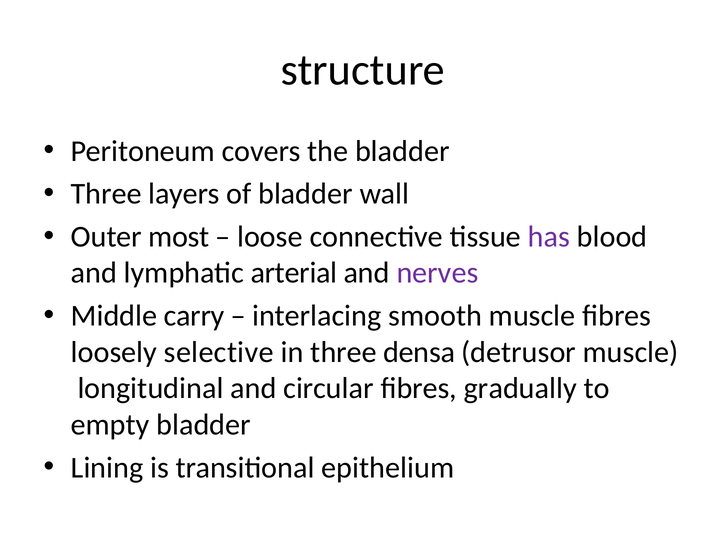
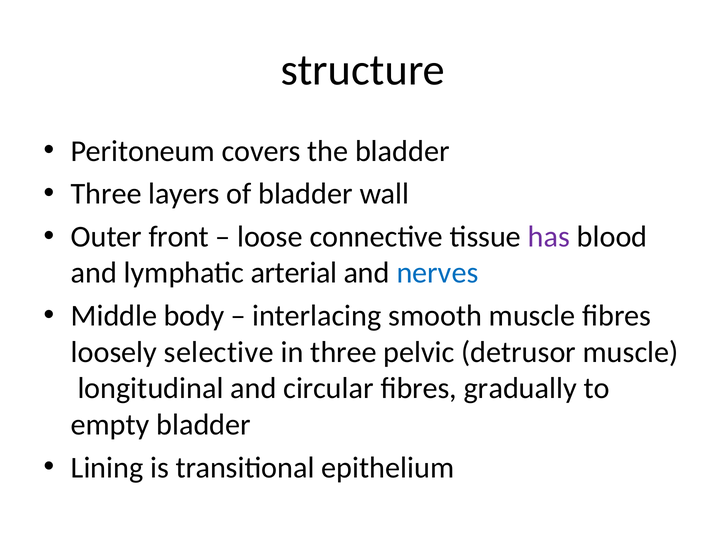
most: most -> front (179, 236)
nerves colour: purple -> blue (437, 273)
carry: carry -> body (194, 316)
densa: densa -> pelvic (419, 352)
